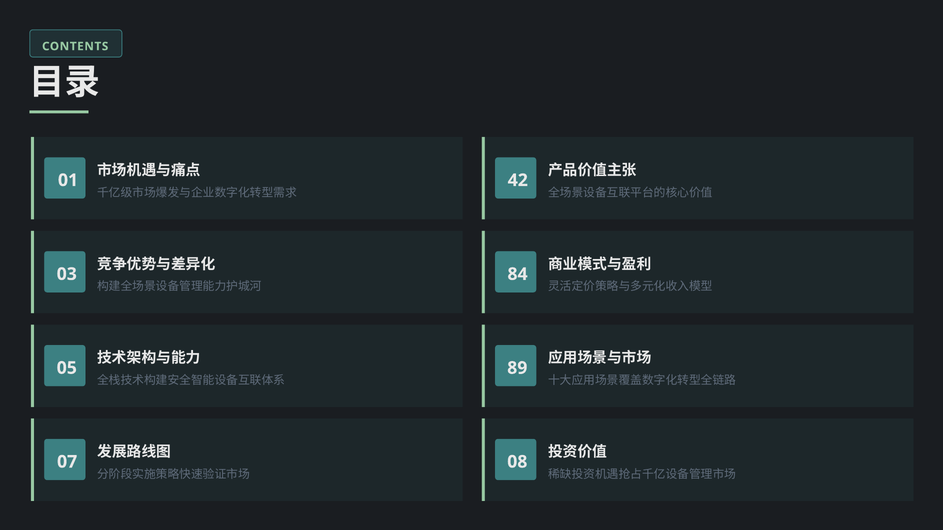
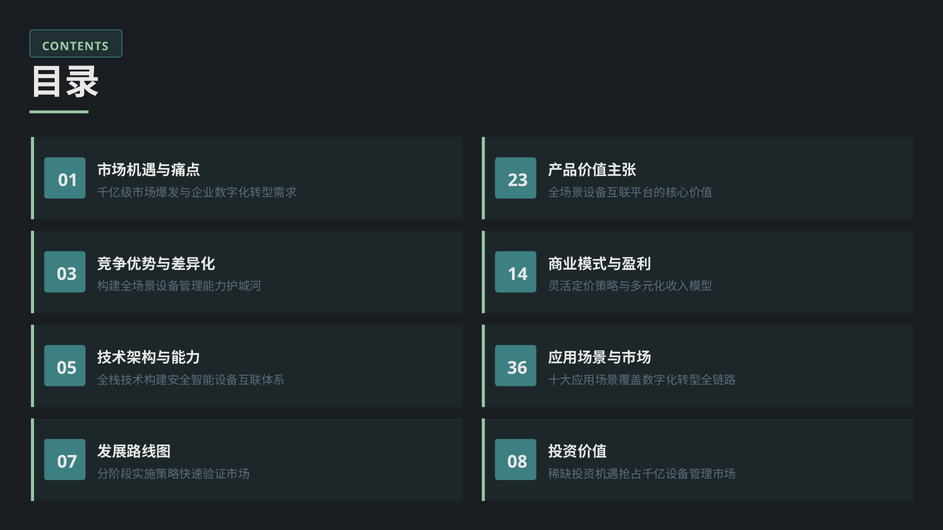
42: 42 -> 23 (518, 180)
84: 84 -> 14 (518, 274)
89: 89 -> 36 (517, 368)
